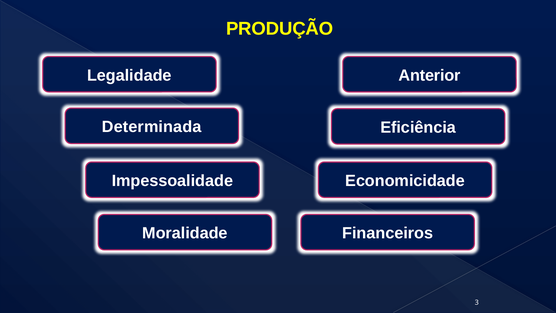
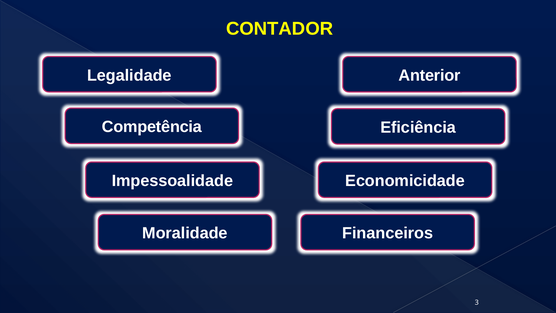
PRODUÇÃO: PRODUÇÃO -> CONTADOR (280, 29)
Determinada: Determinada -> Competência (152, 127)
